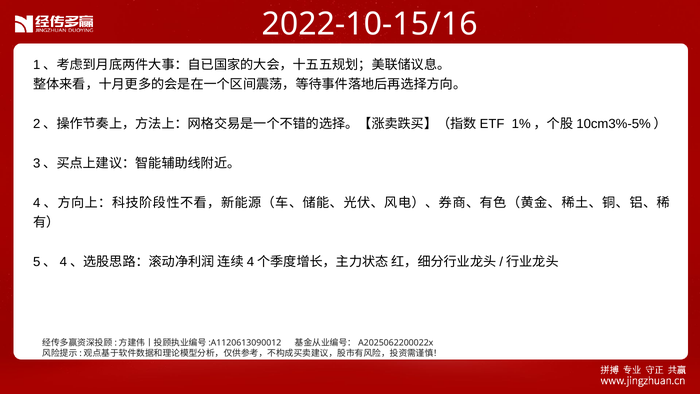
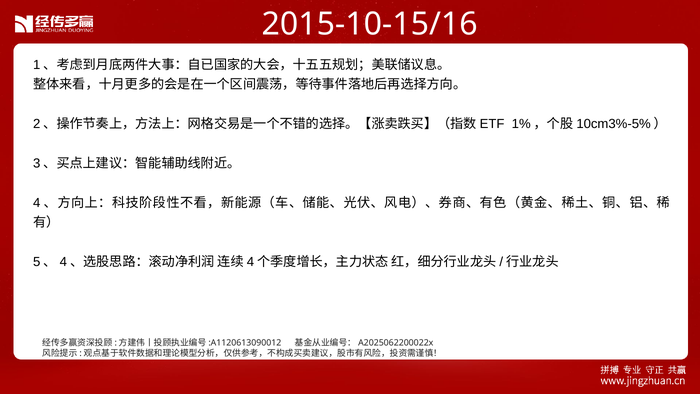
2022-10-15/16: 2022-10-15/16 -> 2015-10-15/16 (370, 24)
